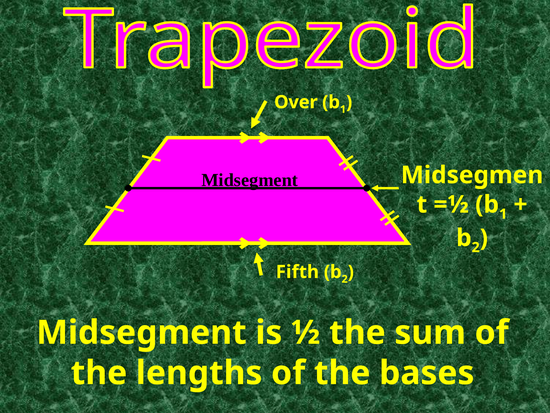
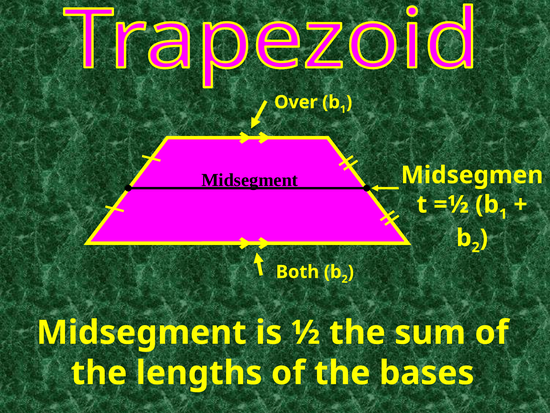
Fifth: Fifth -> Both (297, 272)
